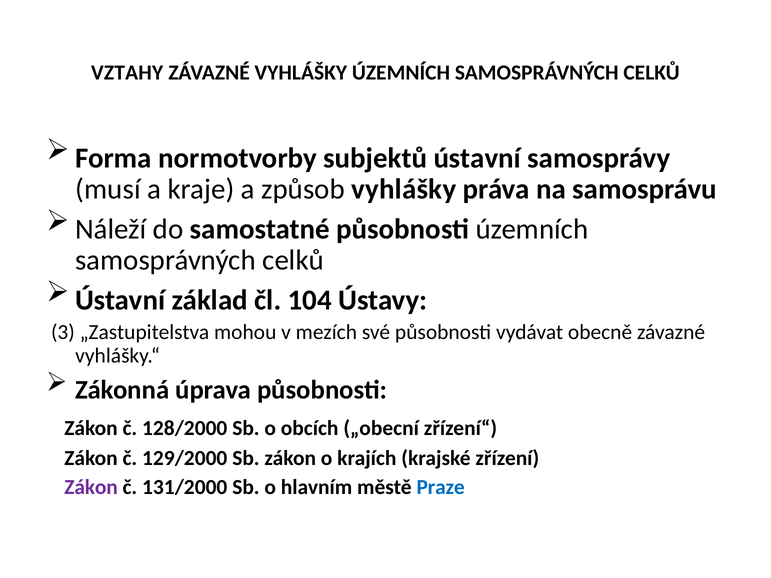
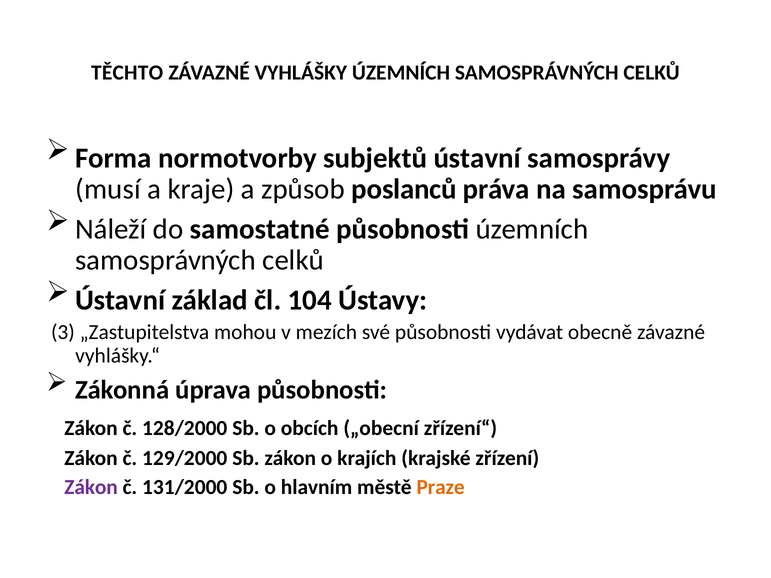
VZTAHY: VZTAHY -> TĚCHTO (127, 73)
způsob vyhlášky: vyhlášky -> poslanců (404, 189)
Praze colour: blue -> orange (441, 487)
